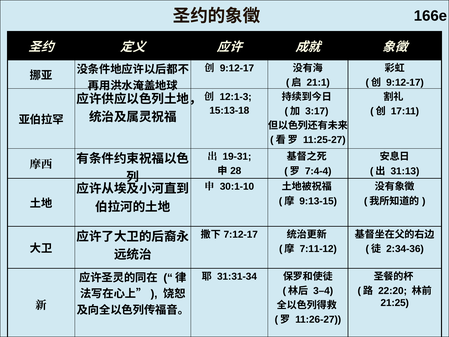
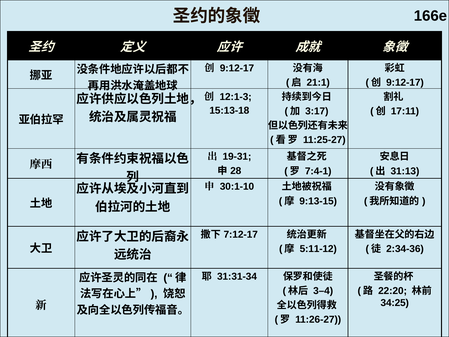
7:4-4: 7:4-4 -> 7:4-1 (318, 171)
7:11-12: 7:11-12 -> 5:11-12 (318, 249)
21:25: 21:25 -> 34:25 (395, 303)
